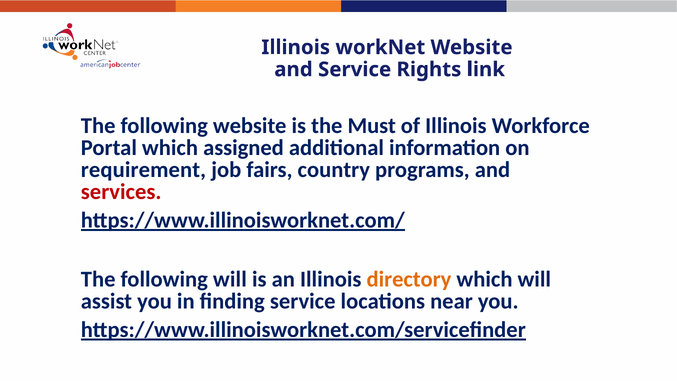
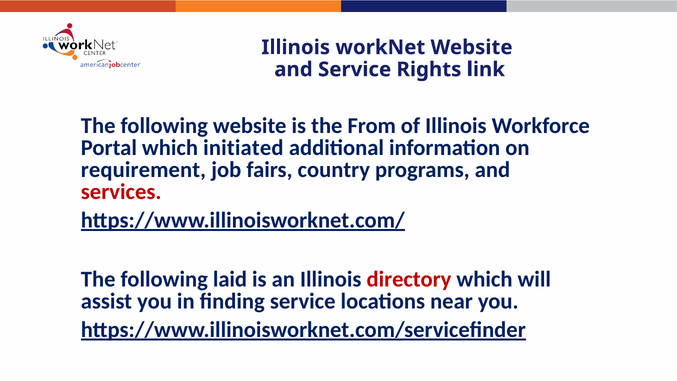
Must: Must -> From (372, 126)
assigned: assigned -> initiated (243, 148)
following will: will -> laid (230, 279)
directory colour: orange -> red (409, 279)
